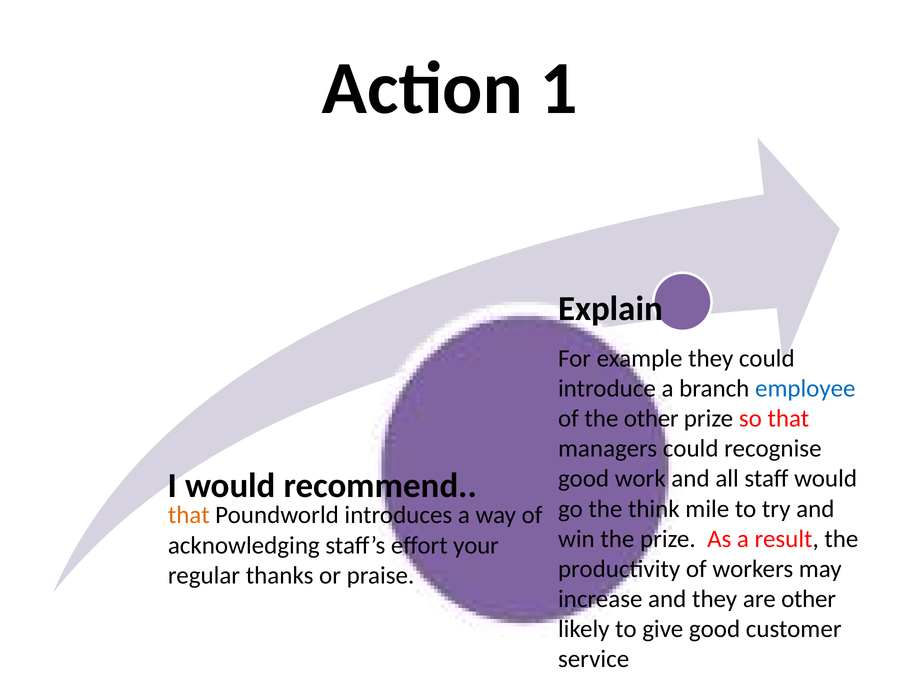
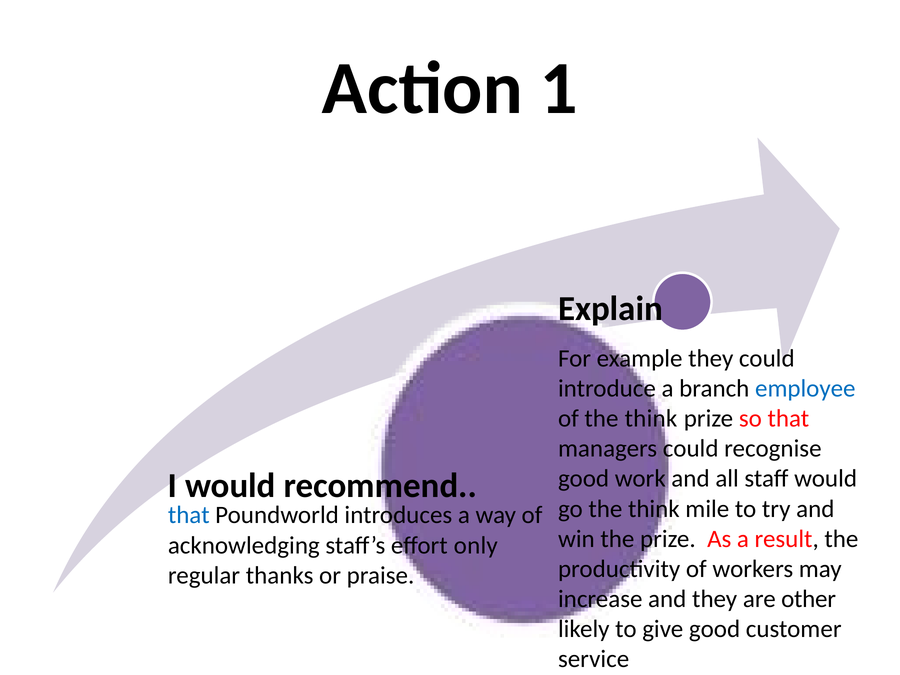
of the other: other -> think (651, 419)
that colour: orange -> blue (189, 515)
your: your -> only (476, 545)
